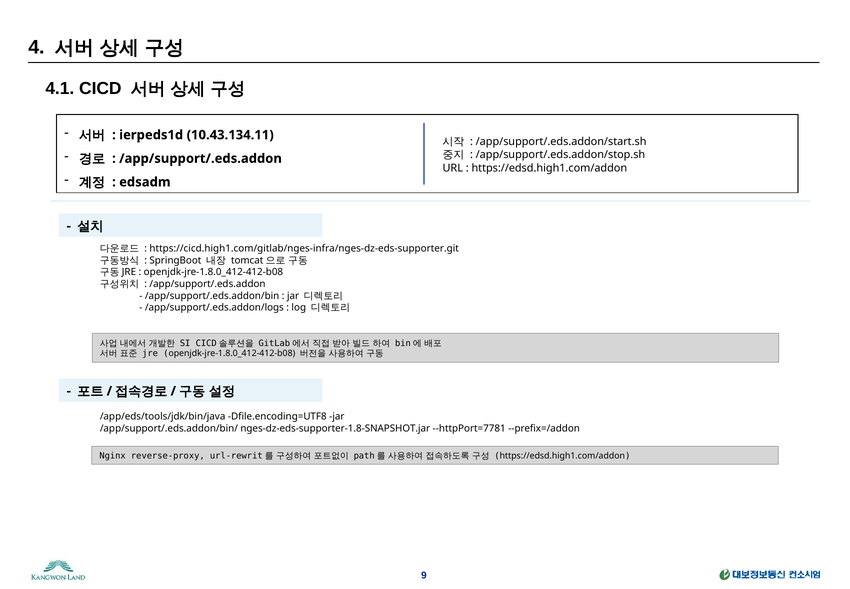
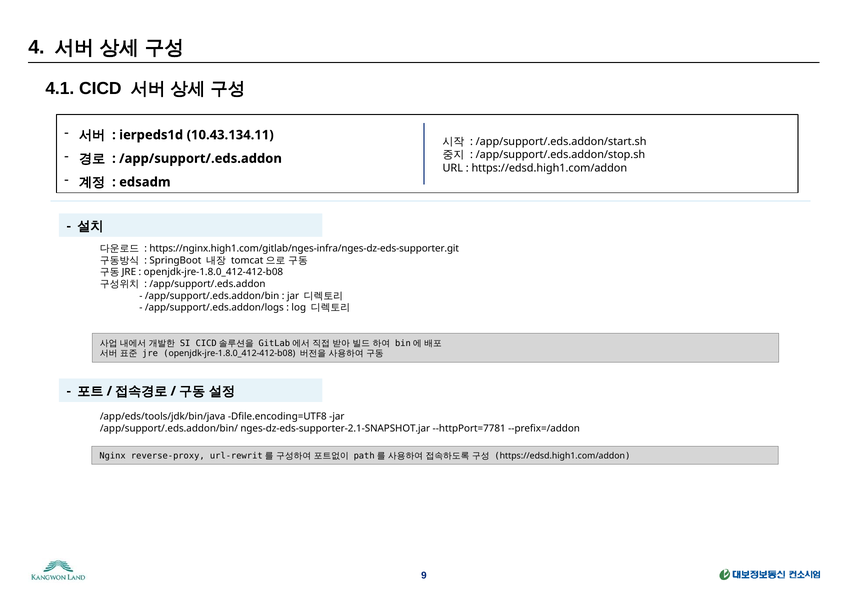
https://cicd.high1.com/gitlab/nges-infra/nges-dz-eds-supporter.git: https://cicd.high1.com/gitlab/nges-infra/nges-dz-eds-supporter.git -> https://nginx.high1.com/gitlab/nges-infra/nges-dz-eds-supporter.git (304, 248)
nges-dz-eds-supporter-1.8-SNAPSHOT.jar: nges-dz-eds-supporter-1.8-SNAPSHOT.jar -> nges-dz-eds-supporter-2.1-SNAPSHOT.jar (335, 428)
